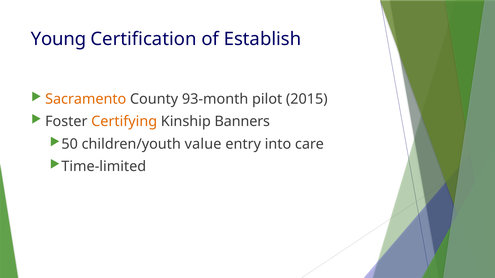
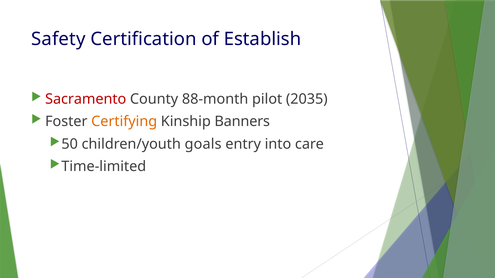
Young: Young -> Safety (58, 39)
Sacramento colour: orange -> red (86, 99)
93-month: 93-month -> 88-month (215, 99)
2015: 2015 -> 2035 (307, 99)
value: value -> goals (203, 144)
